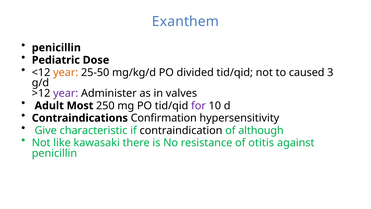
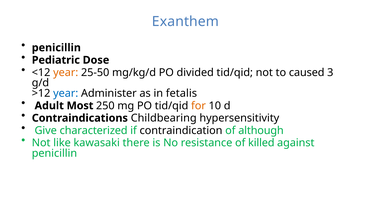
year colour: purple -> blue (66, 93)
valves: valves -> fetalis (181, 93)
for colour: purple -> orange (198, 106)
Confirmation: Confirmation -> Childbearing (164, 118)
characteristic: characteristic -> characterized (94, 130)
otitis: otitis -> killed (261, 143)
